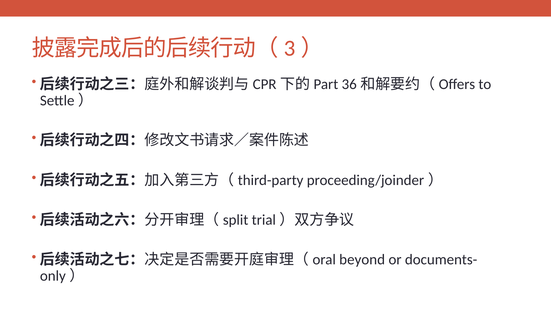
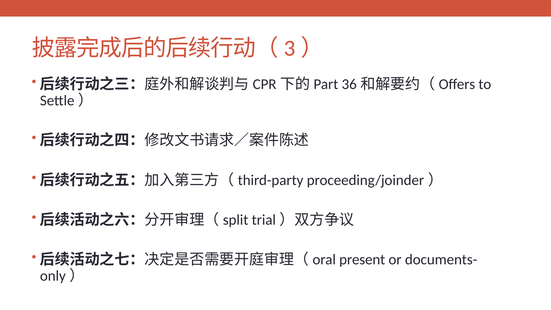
beyond: beyond -> present (362, 260)
